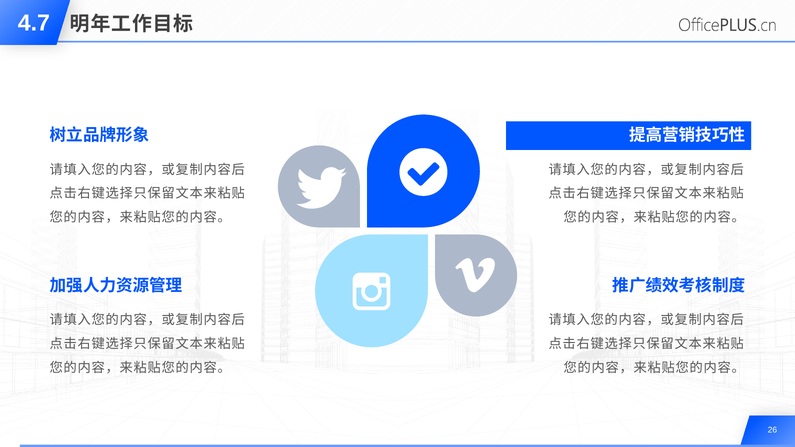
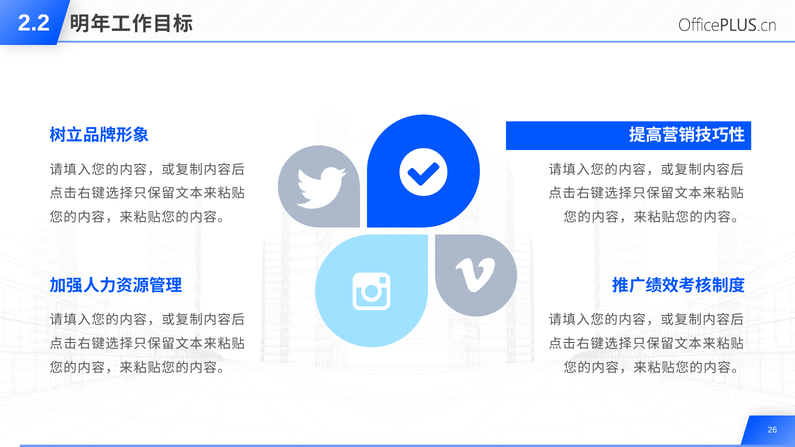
4.7: 4.7 -> 2.2 (34, 23)
